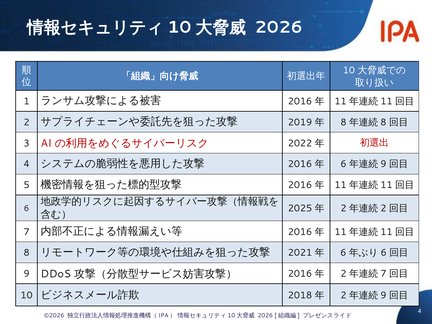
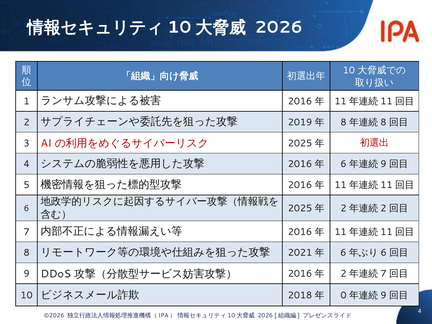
2022: 2022 -> 2025 (300, 143)
2: 2 -> 0 (344, 295)
